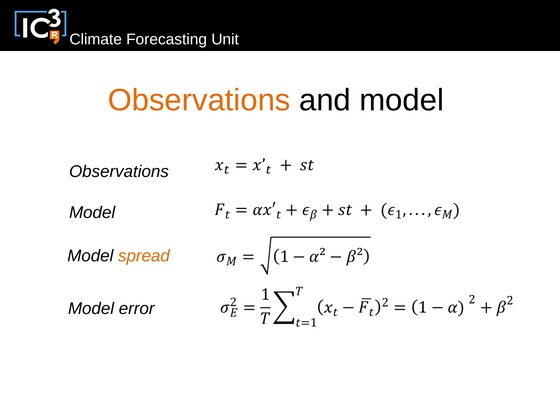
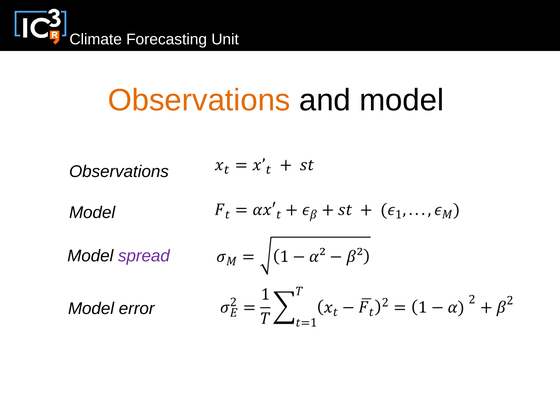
spread colour: orange -> purple (144, 256)
